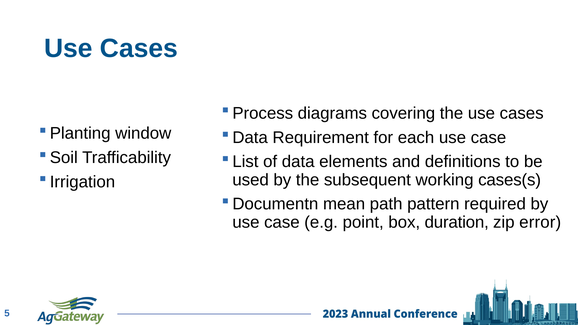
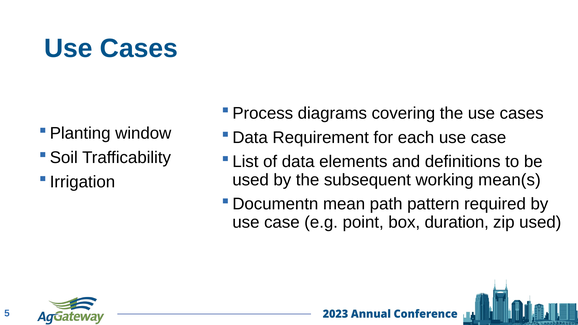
cases(s: cases(s -> mean(s (509, 180)
zip error: error -> used (540, 222)
